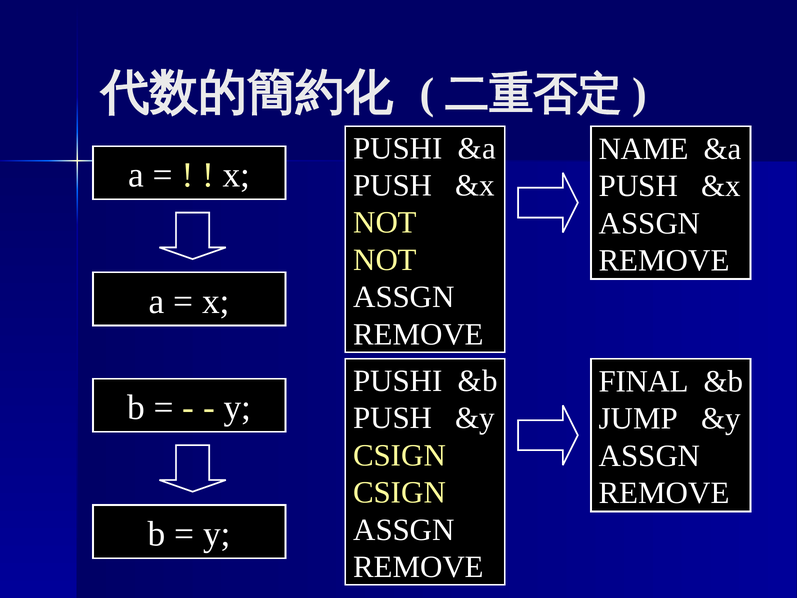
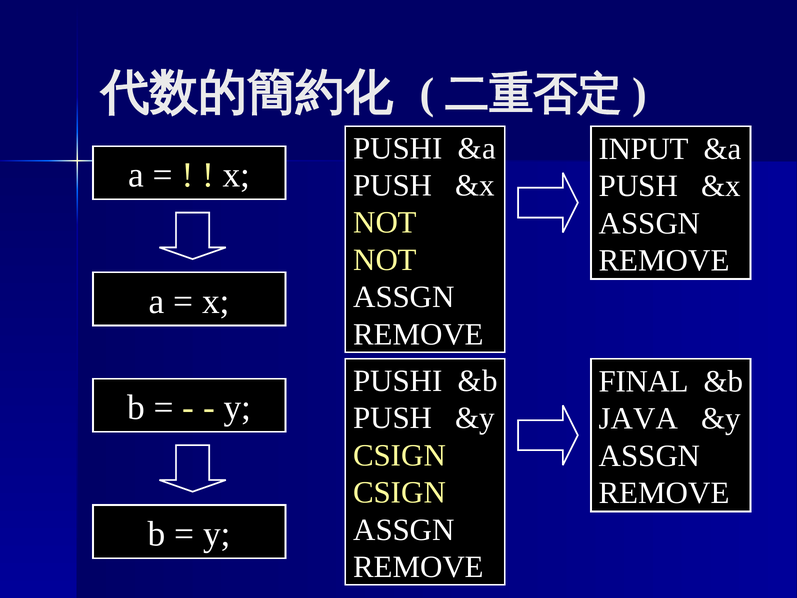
NAME: NAME -> INPUT (644, 149)
JUMP: JUMP -> JAVA (638, 419)
